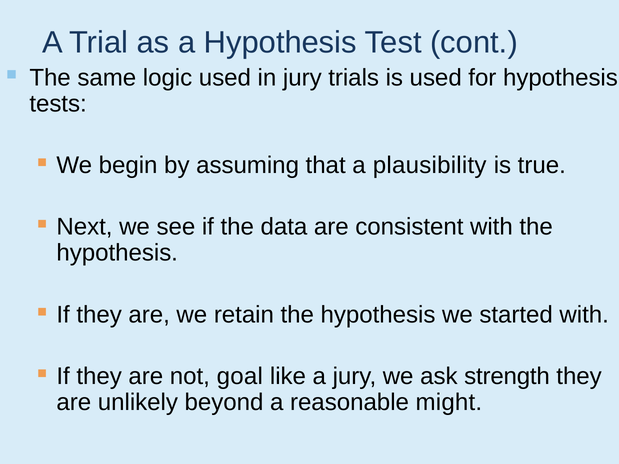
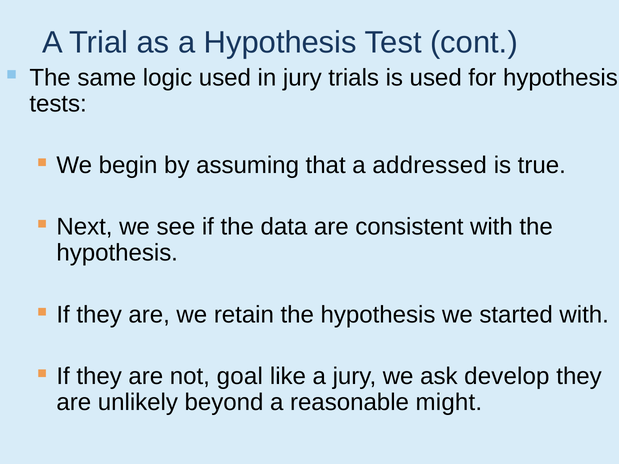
plausibility: plausibility -> addressed (430, 166)
strength: strength -> develop (507, 376)
